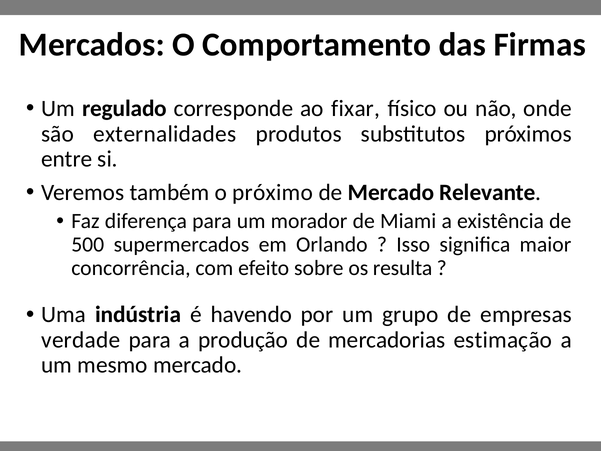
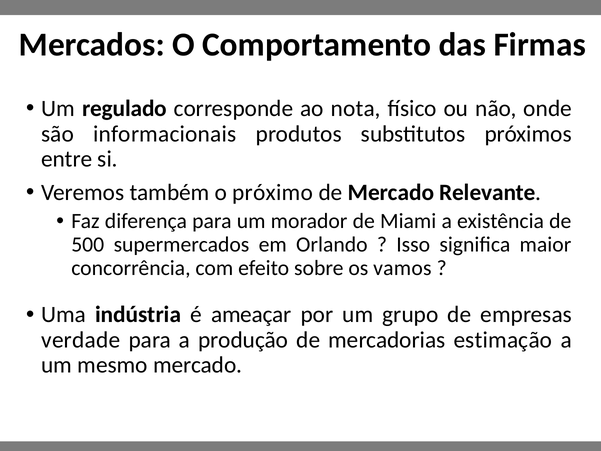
fixar: fixar -> nota (356, 109)
externalidades: externalidades -> informacionais (165, 134)
resulta: resulta -> vamos (402, 268)
havendo: havendo -> ameaçar (251, 315)
